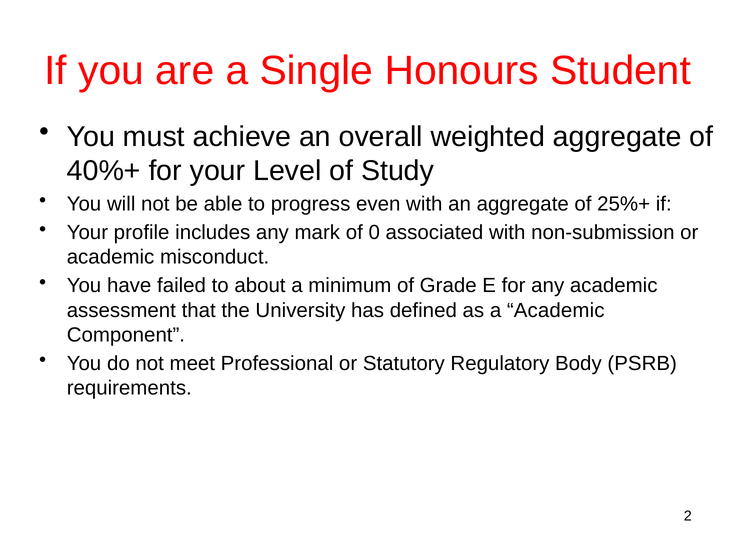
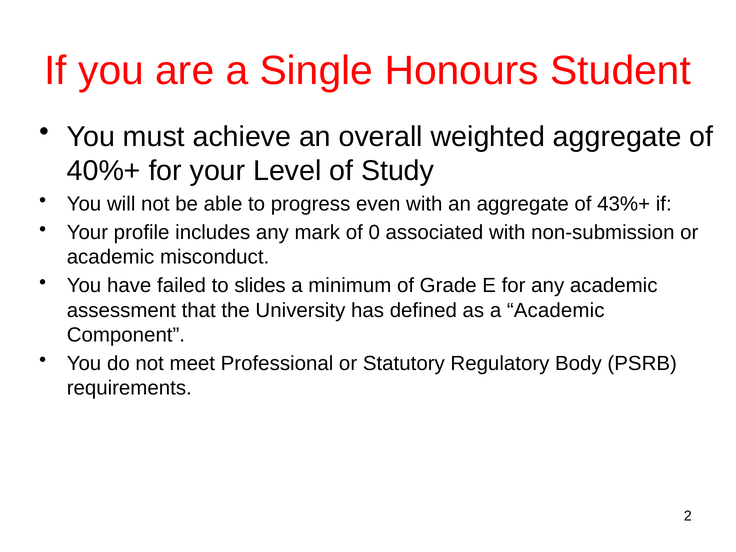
25%+: 25%+ -> 43%+ (624, 204)
about: about -> slides (260, 286)
